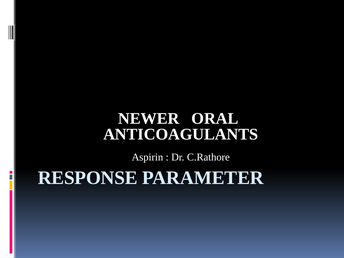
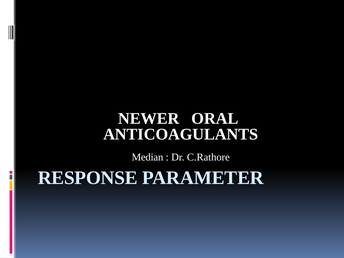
Aspirin: Aspirin -> Median (147, 157)
